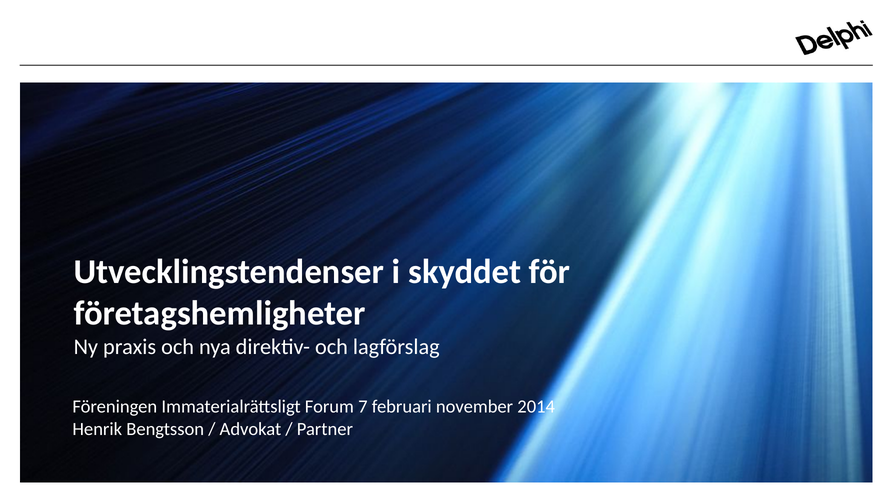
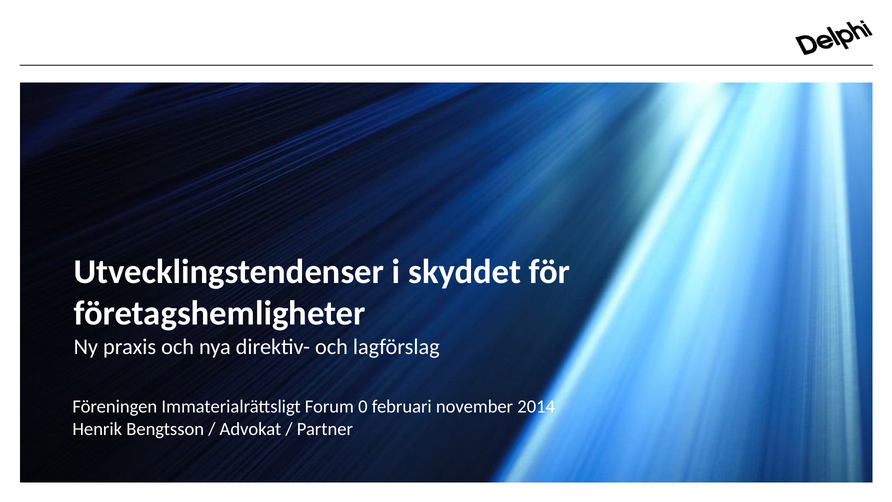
7: 7 -> 0 (363, 407)
